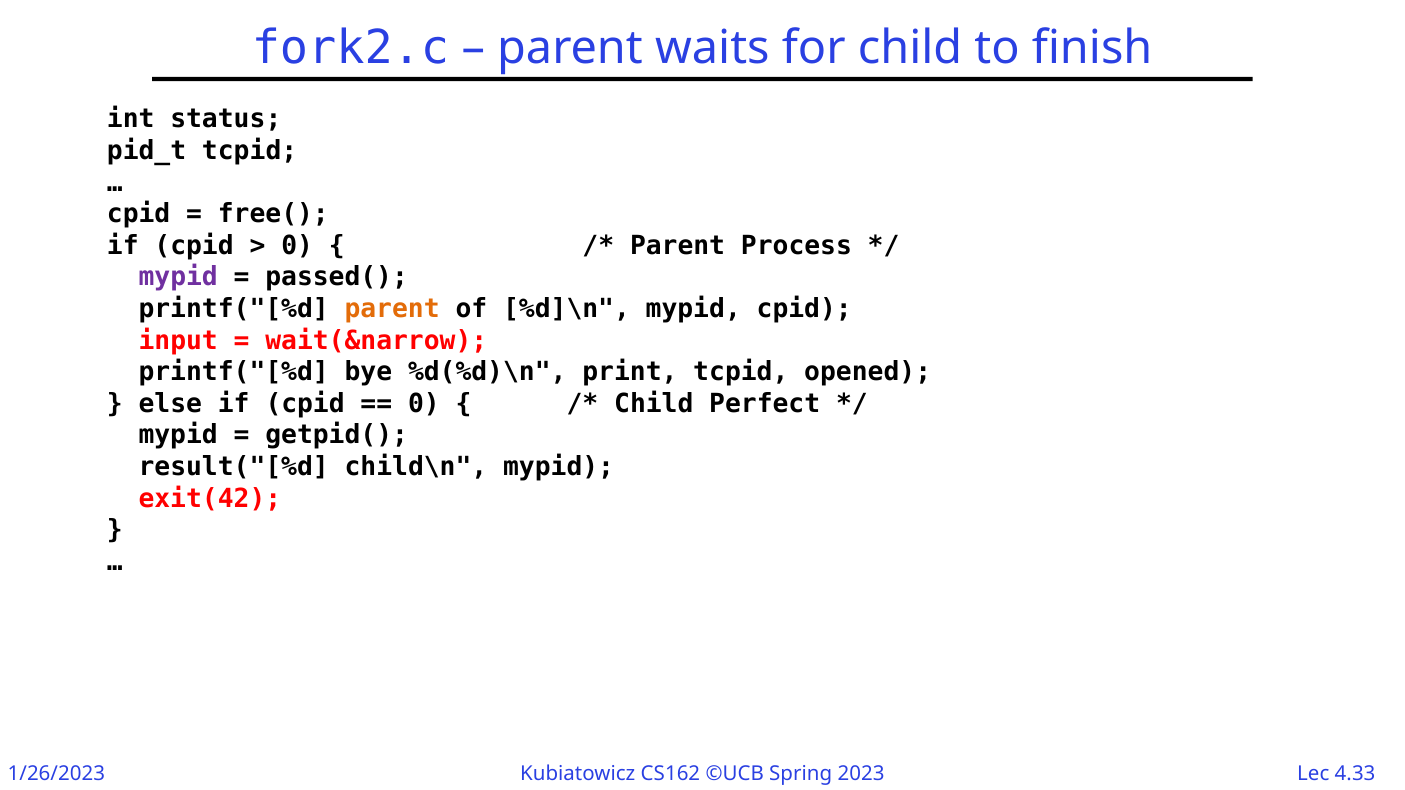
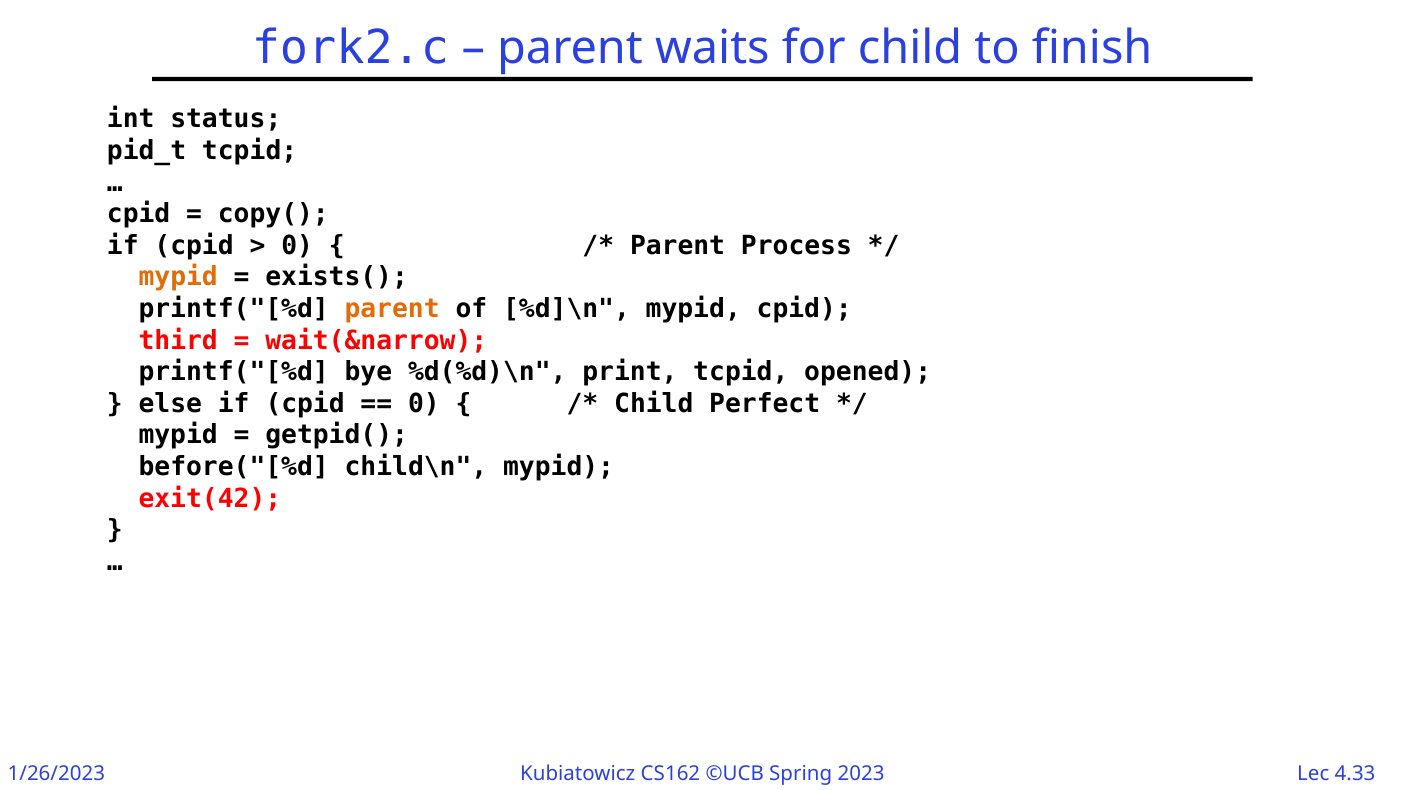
free(: free( -> copy( (273, 214)
mypid colour: purple -> orange (178, 277)
passed(: passed( -> exists( (337, 277)
input: input -> third (178, 341)
result("[%d: result("[%d -> before("[%d (234, 467)
